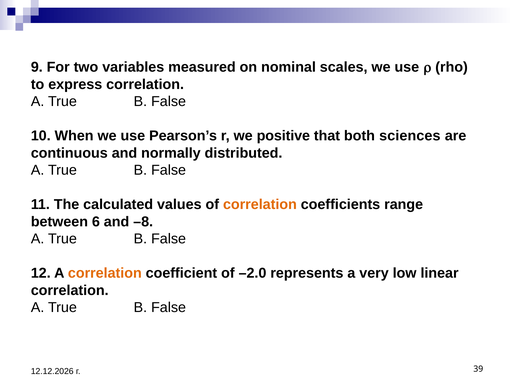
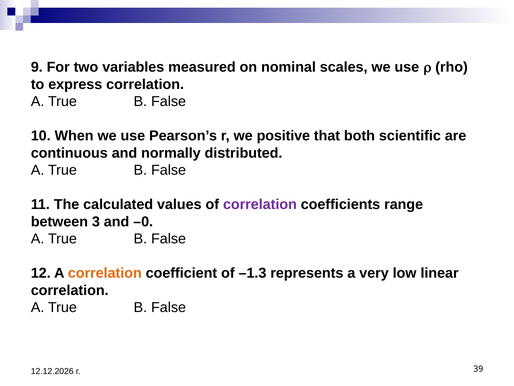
sciences: sciences -> scientific (410, 136)
correlation colour: orange -> purple (260, 204)
6: 6 -> 3 (96, 221)
–8: –8 -> –0 (143, 221)
–2.0: –2.0 -> –1.3 (252, 273)
